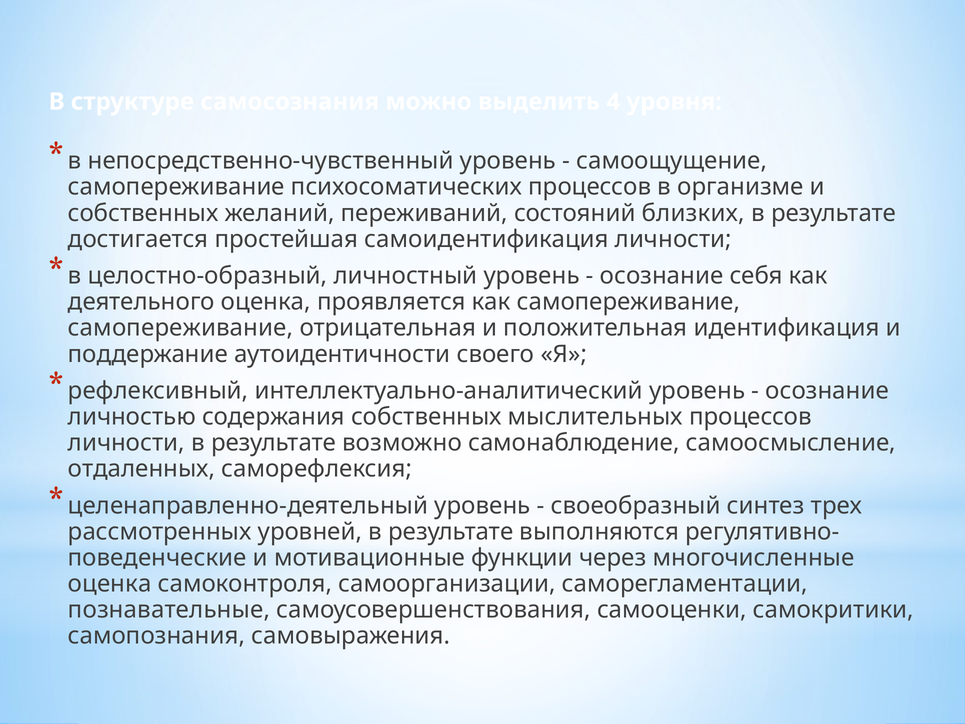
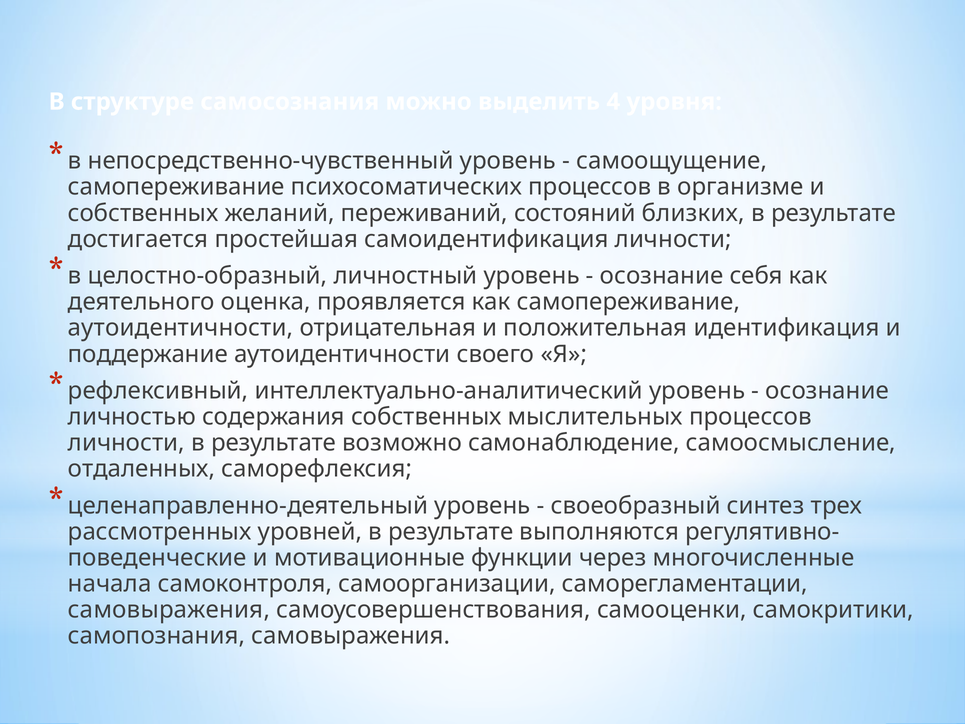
самопереживание: самопереживание -> аутоидентичности (181, 328)
оценка: оценка -> начала (110, 584)
познавательные: познавательные -> самовыражения (169, 610)
